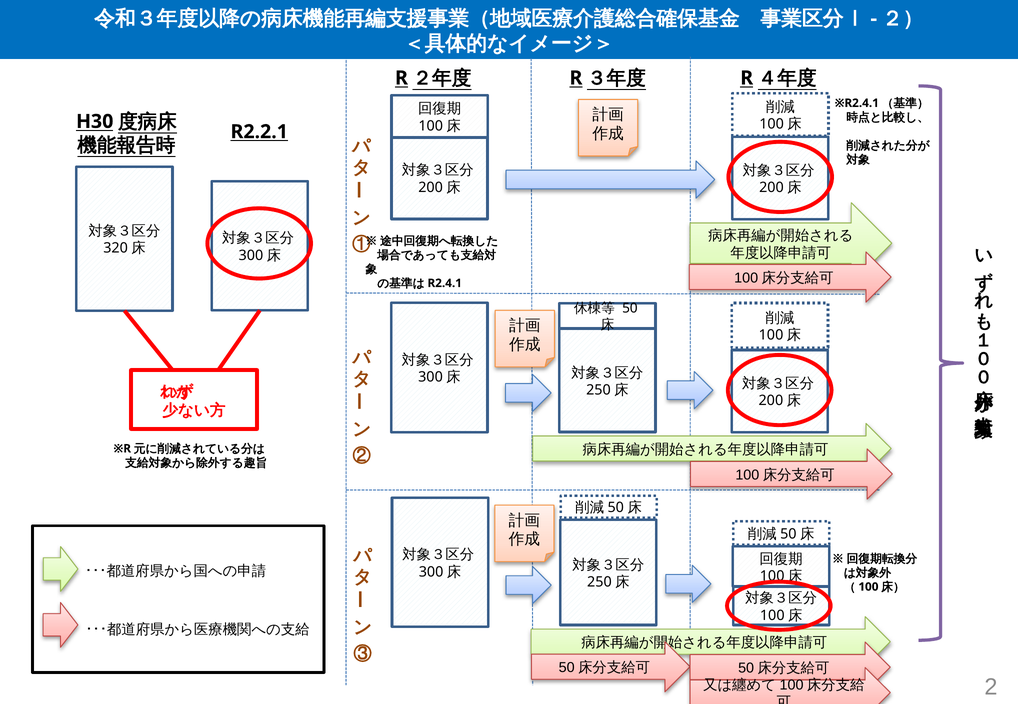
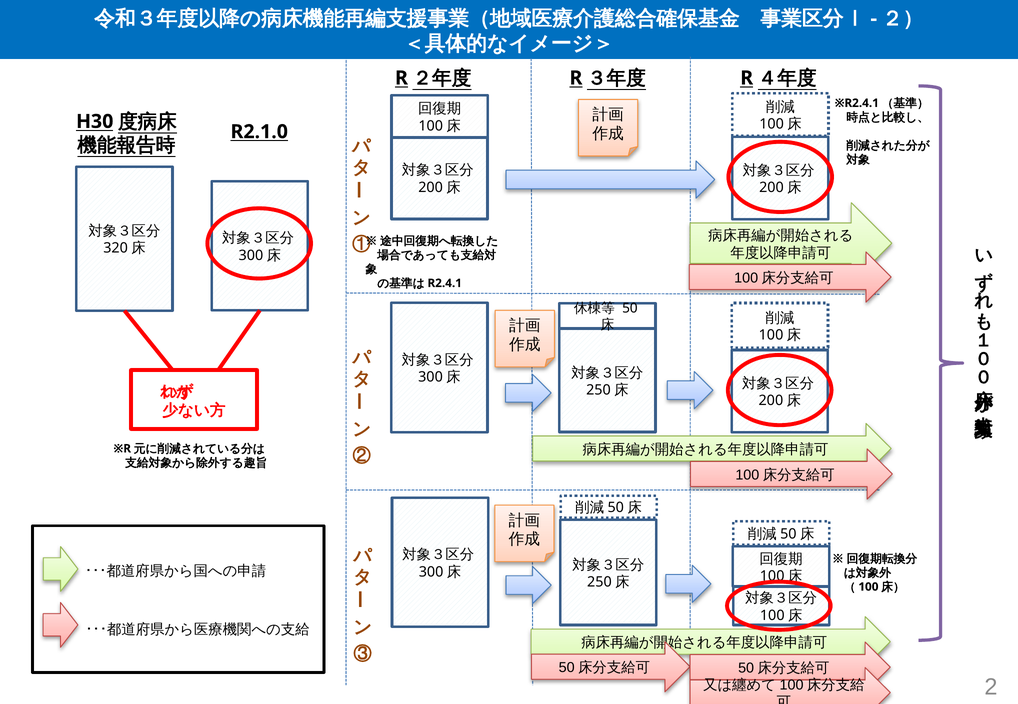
R2.2.1: R2.2.1 -> R2.1.0 (259, 132)
